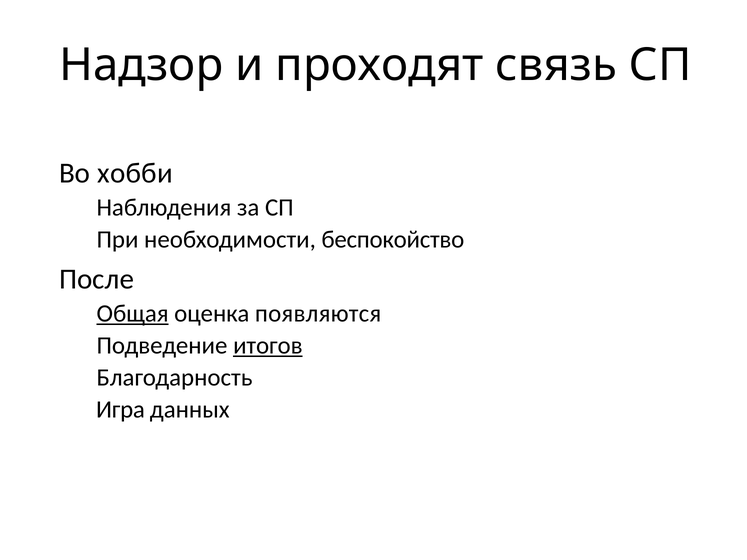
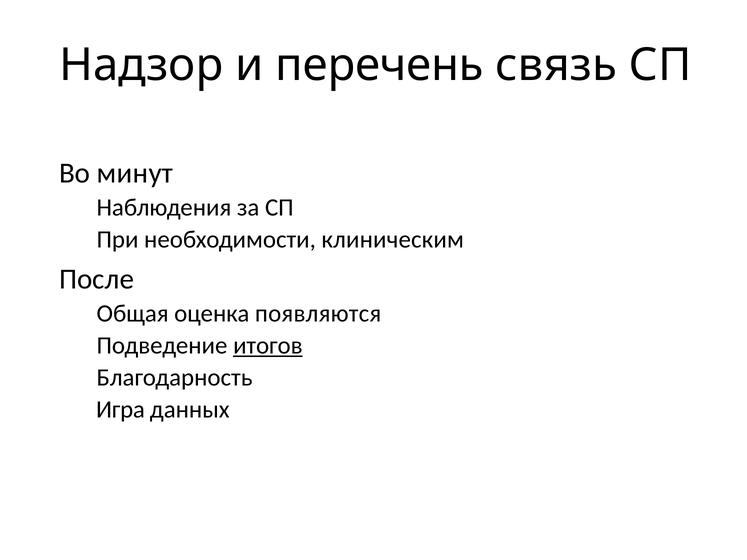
проходят: проходят -> перечень (380, 65)
хобби: хобби -> минут (135, 173)
беспокойство: беспокойство -> клиническим (393, 240)
Общая underline: present -> none (133, 314)
